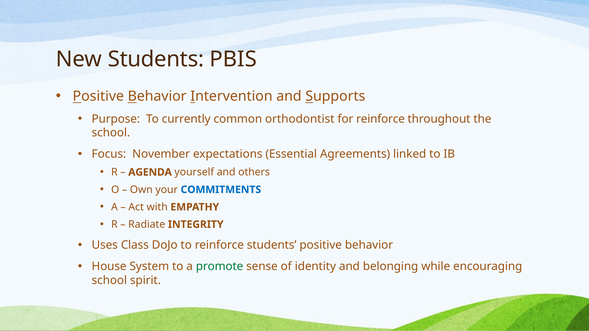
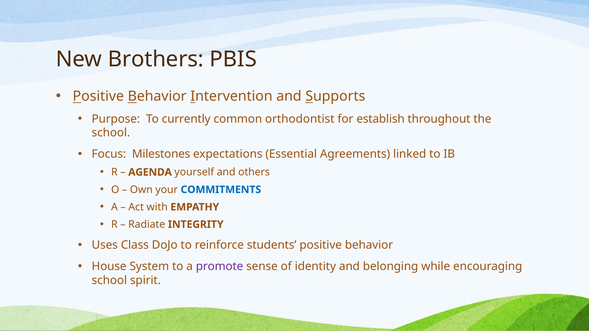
New Students: Students -> Brothers (156, 59)
for reinforce: reinforce -> establish (381, 119)
November: November -> Milestones (161, 154)
promote colour: green -> purple (220, 267)
